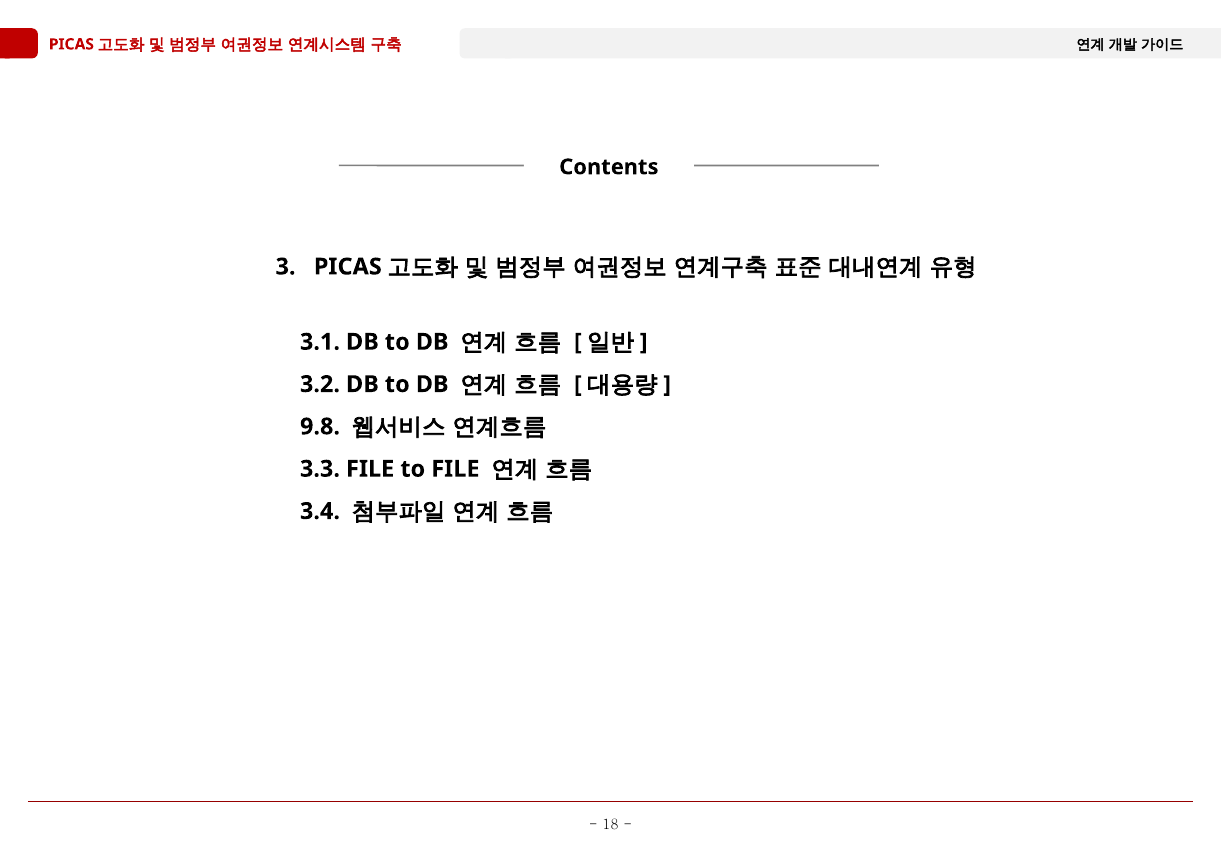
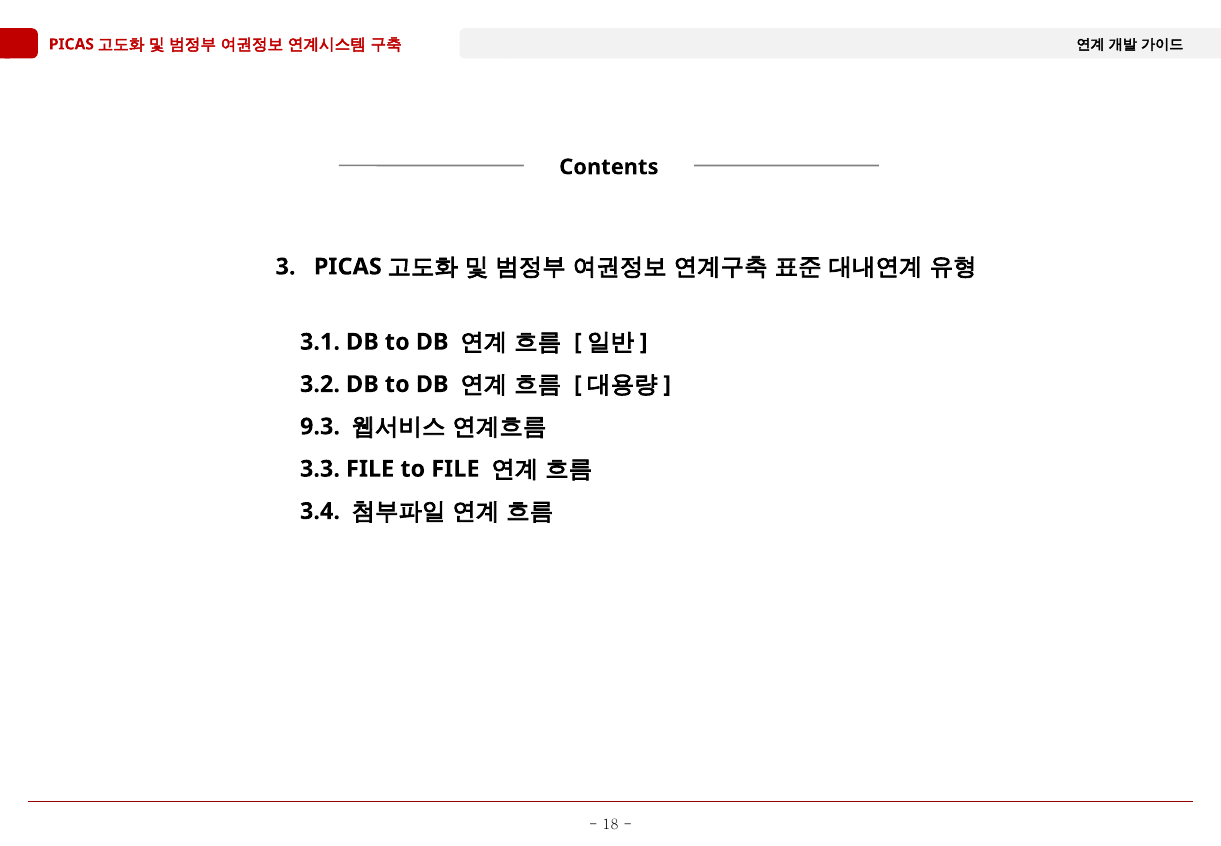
9.8: 9.8 -> 9.3 (320, 426)
